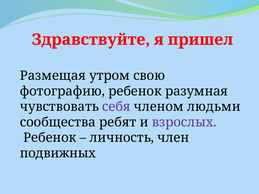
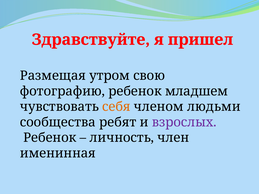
разумная: разумная -> младшем (197, 91)
себя colour: purple -> orange (116, 107)
подвижных: подвижных -> именинная (58, 153)
